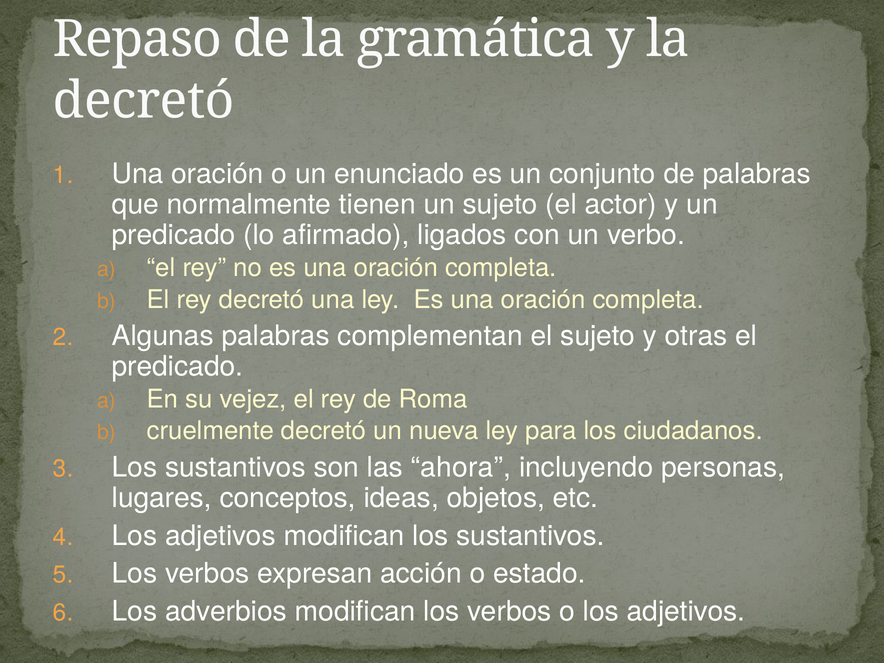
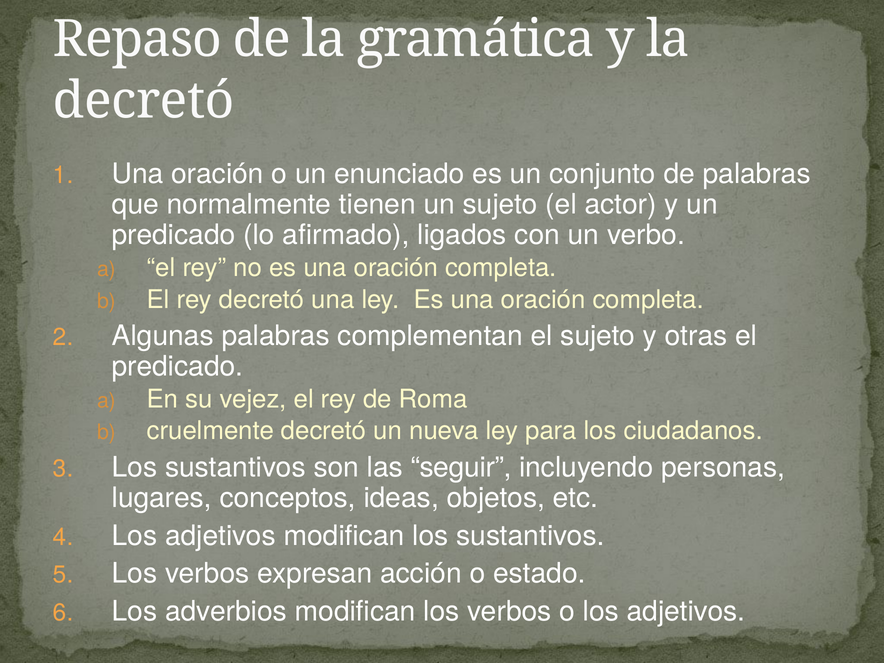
ahora: ahora -> seguir (461, 467)
